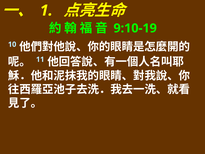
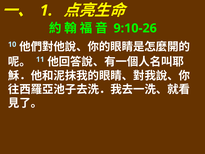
9:10-19: 9:10-19 -> 9:10-26 (135, 28)
